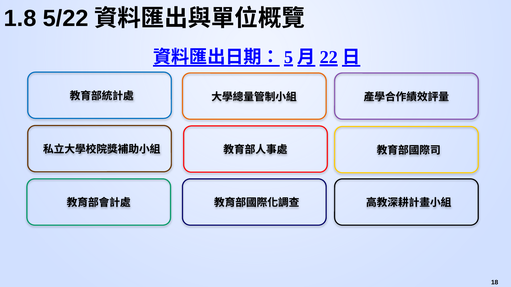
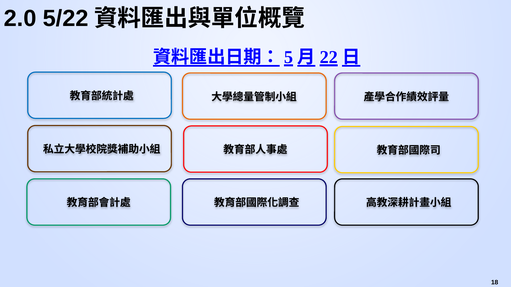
1.8: 1.8 -> 2.0 (20, 18)
